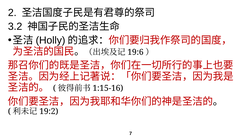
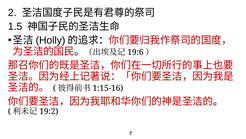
3.2: 3.2 -> 1.5 (15, 26)
